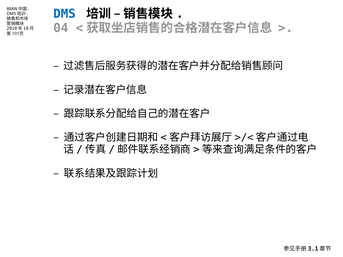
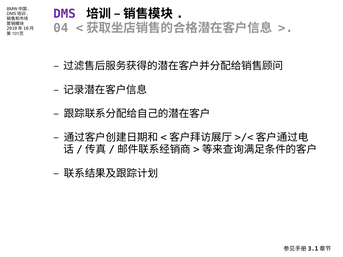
DMS colour: blue -> purple (65, 14)
